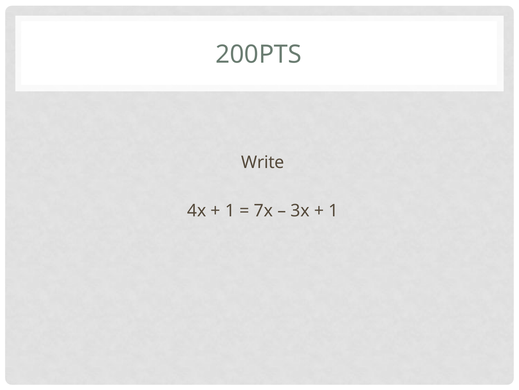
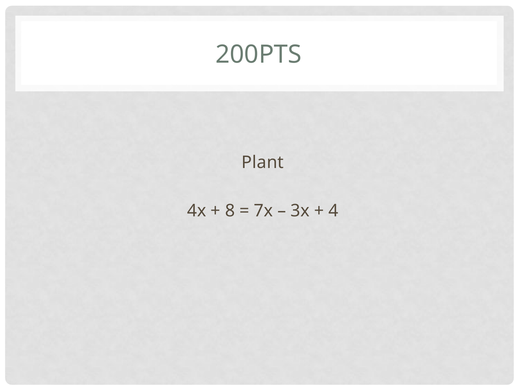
Write: Write -> Plant (263, 162)
1: 1 -> 8 (230, 211)
1: 1 -> 4 (333, 211)
